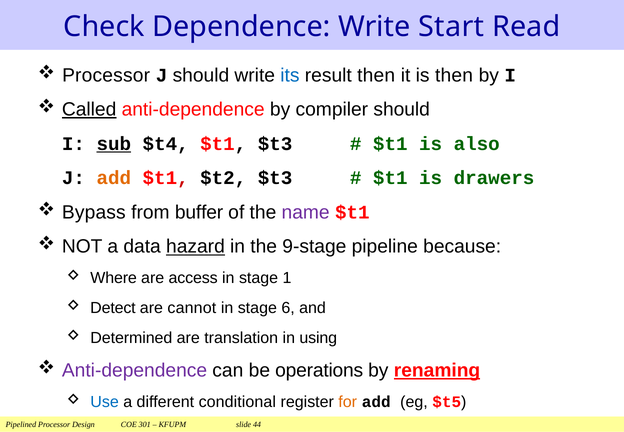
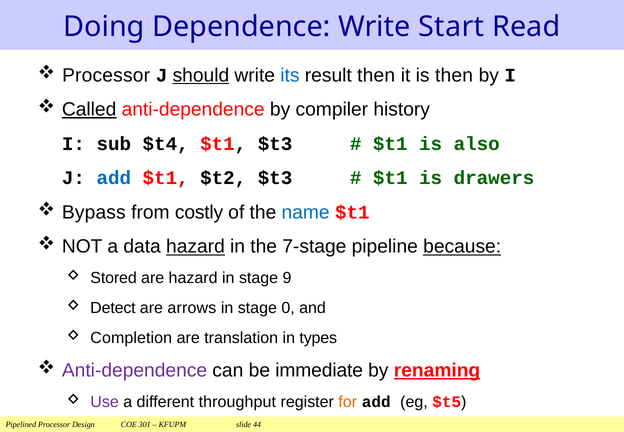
Check: Check -> Doing (104, 27)
should underline: none -> present (201, 75)
compiler should: should -> history (402, 110)
sub underline: present -> none (114, 144)
add colour: orange -> blue (114, 178)
buffer: buffer -> costly (199, 212)
name colour: purple -> blue (306, 212)
9-stage: 9-stage -> 7-stage (314, 247)
because underline: none -> present (462, 247)
Where: Where -> Stored (114, 278)
are access: access -> hazard (193, 278)
1: 1 -> 9 (287, 278)
cannot: cannot -> arrows (192, 308)
6: 6 -> 0 (288, 308)
Determined: Determined -> Completion (131, 338)
using: using -> types (318, 338)
operations: operations -> immediate (319, 371)
Use colour: blue -> purple (105, 402)
conditional: conditional -> throughput (237, 402)
